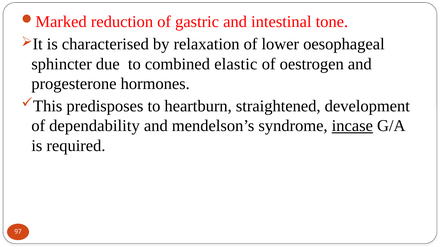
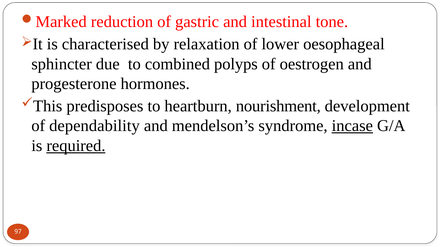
elastic: elastic -> polyps (236, 64)
straightened: straightened -> nourishment (278, 106)
required underline: none -> present (76, 146)
